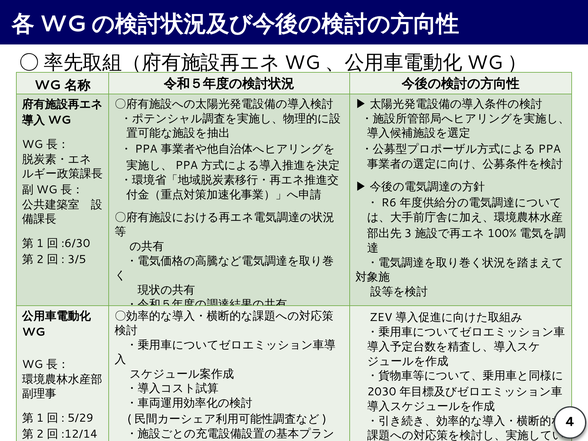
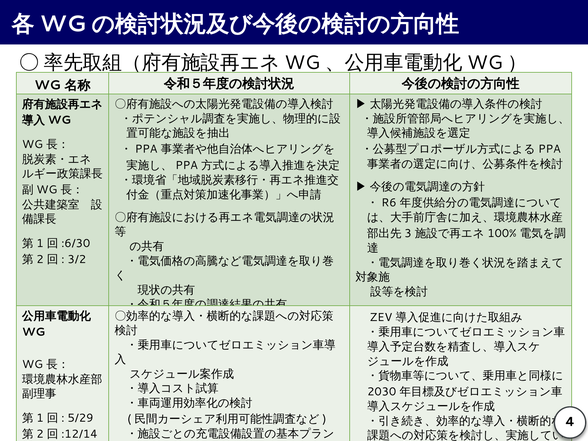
3/5: 3/5 -> 3/2 (77, 260)
